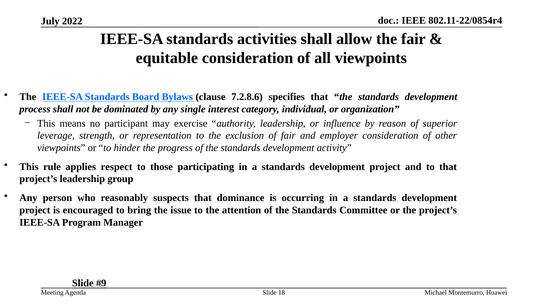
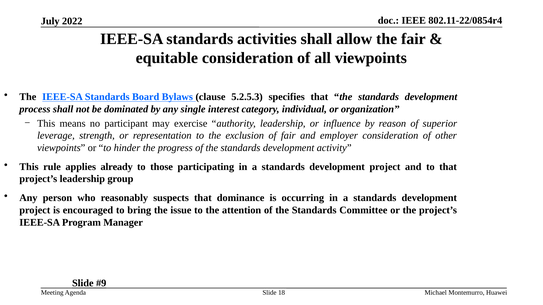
7.2.8.6: 7.2.8.6 -> 5.2.5.3 (247, 97)
respect: respect -> already (117, 167)
